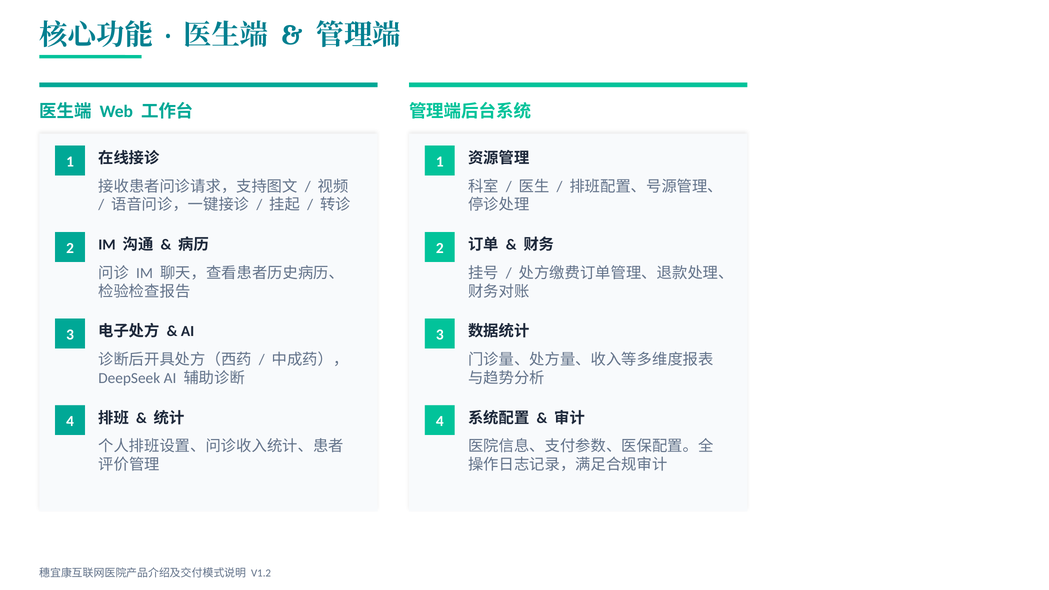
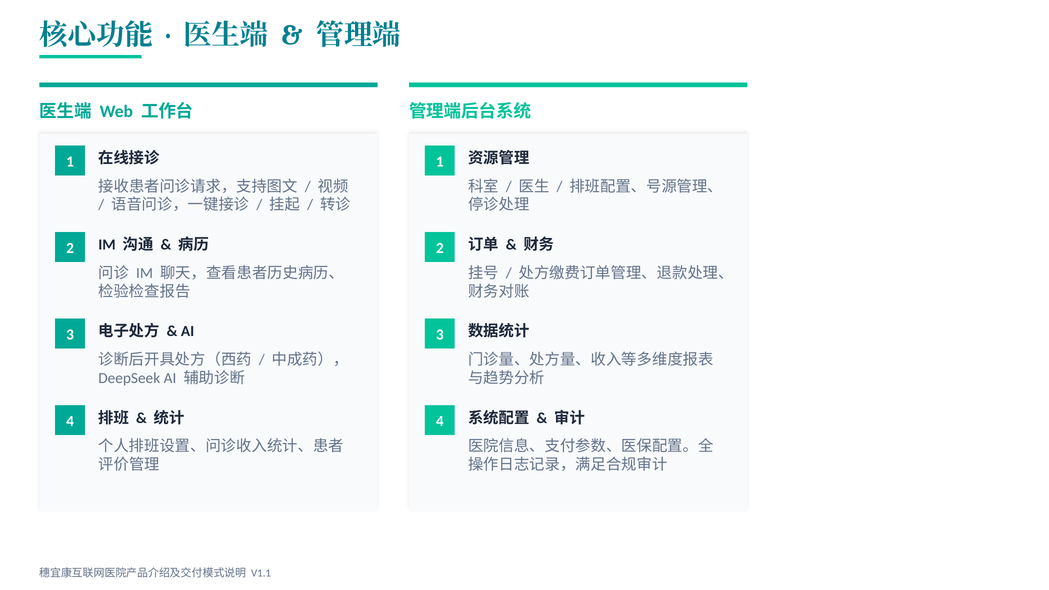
V1.2: V1.2 -> V1.1 (261, 573)
